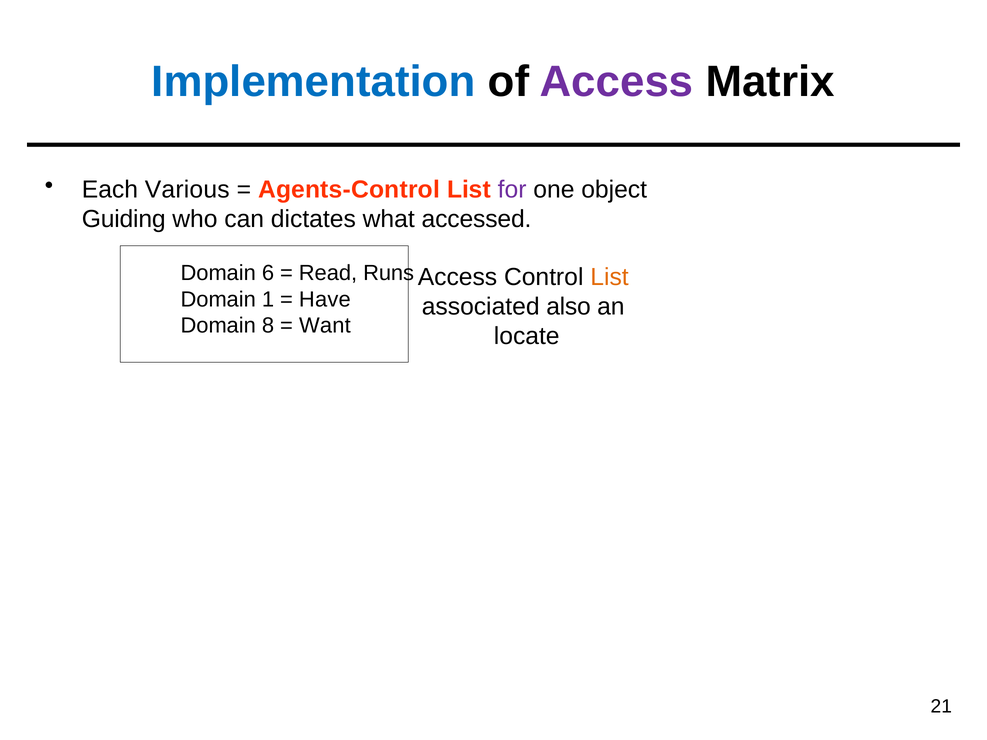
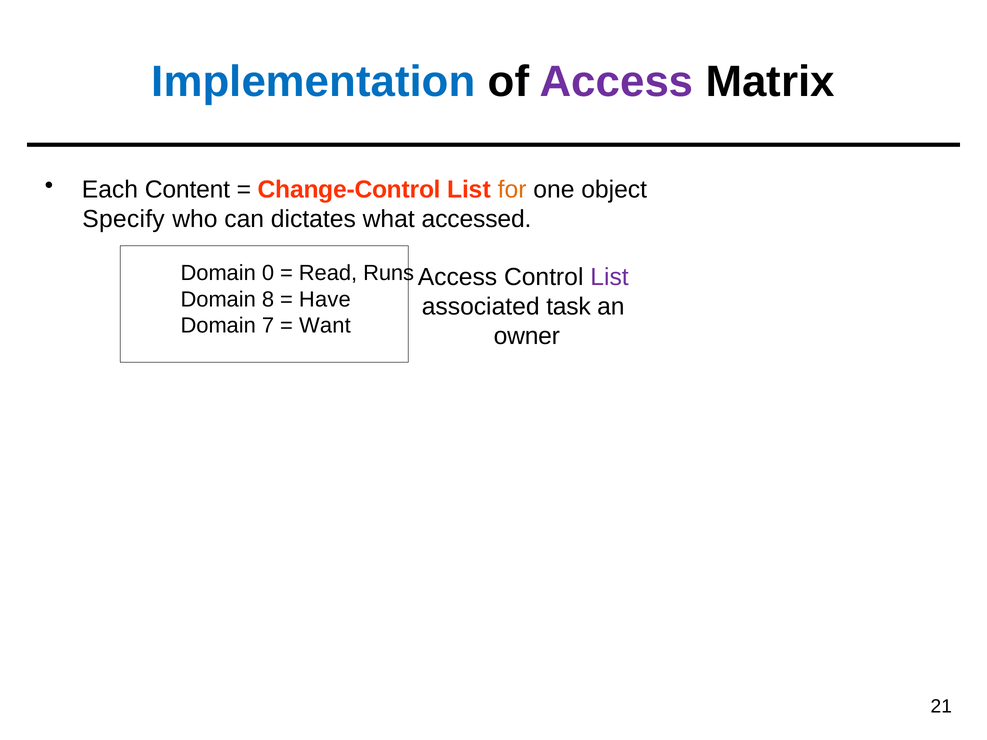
Various: Various -> Content (187, 190)
Agents-Control: Agents-Control -> Change-Control (349, 190)
for colour: purple -> orange (512, 190)
Guiding: Guiding -> Specify (124, 219)
6: 6 -> 0 (268, 273)
List colour: orange -> purple (610, 277)
1: 1 -> 8 (268, 300)
also: also -> task (569, 307)
8: 8 -> 7 (268, 326)
locate: locate -> owner (527, 336)
